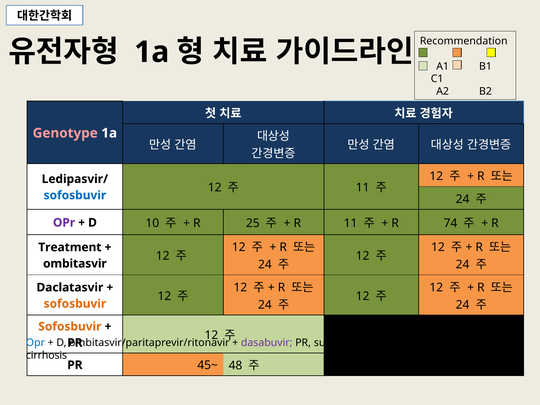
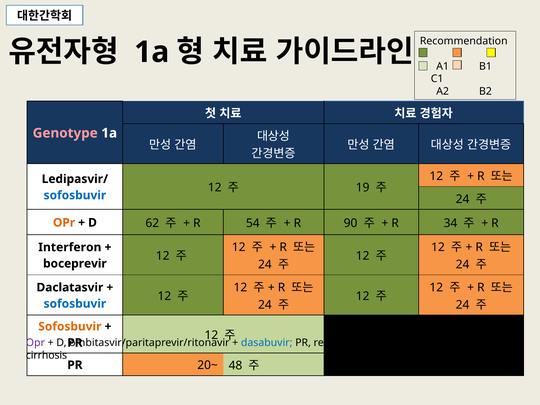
11: 11 -> 19 (363, 188)
OPr colour: purple -> orange (64, 223)
10: 10 -> 62 (152, 223)
25: 25 -> 54 (253, 223)
R 11: 11 -> 90 (351, 223)
74: 74 -> 34 (450, 223)
Treatment: Treatment -> Interferon (70, 247)
ombitasvir: ombitasvir -> boceprevir (75, 264)
sofosbuvir colour: orange -> blue (75, 304)
Opr colour: blue -> purple (35, 343)
dasabuvir colour: purple -> blue (267, 343)
sustained: sustained -> resistance (338, 343)
45~: 45~ -> 20~ (208, 365)
